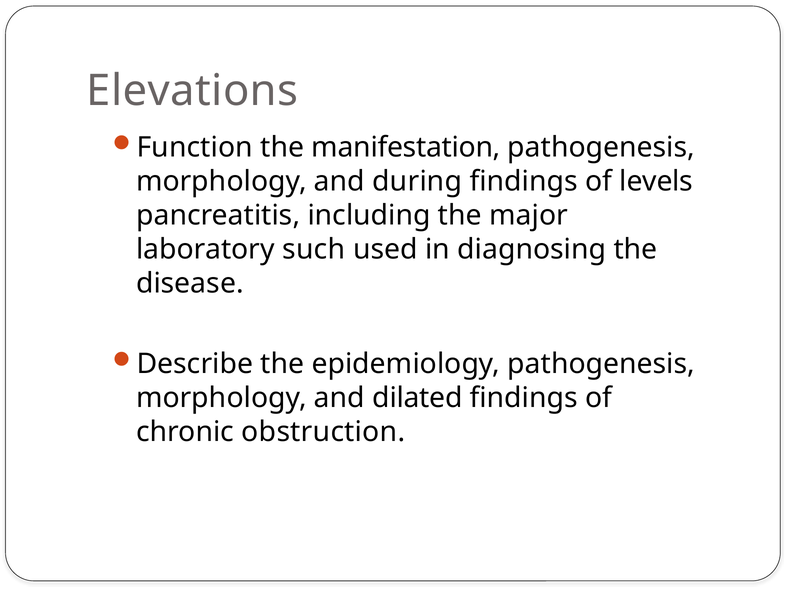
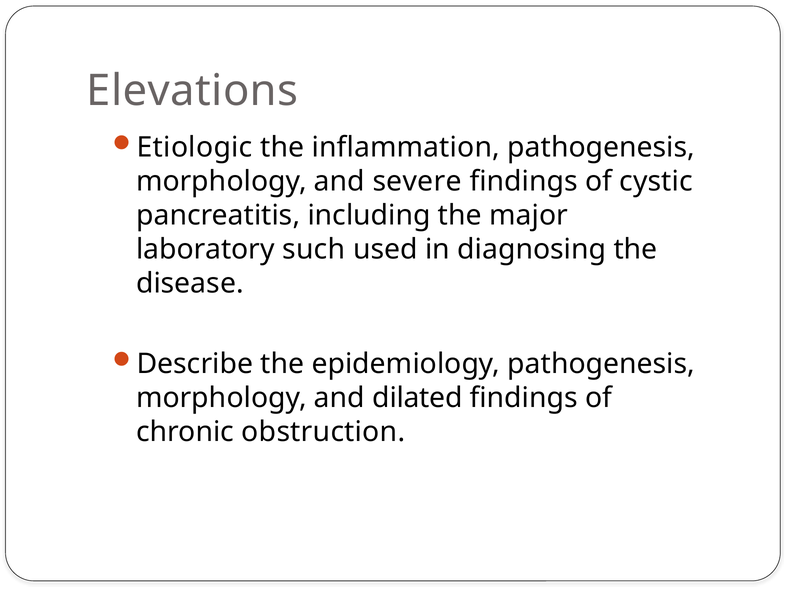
Function: Function -> Etiologic (195, 147)
manifestation: manifestation -> inflammation (406, 147)
during: during -> severe (417, 181)
levels: levels -> cystic (656, 181)
